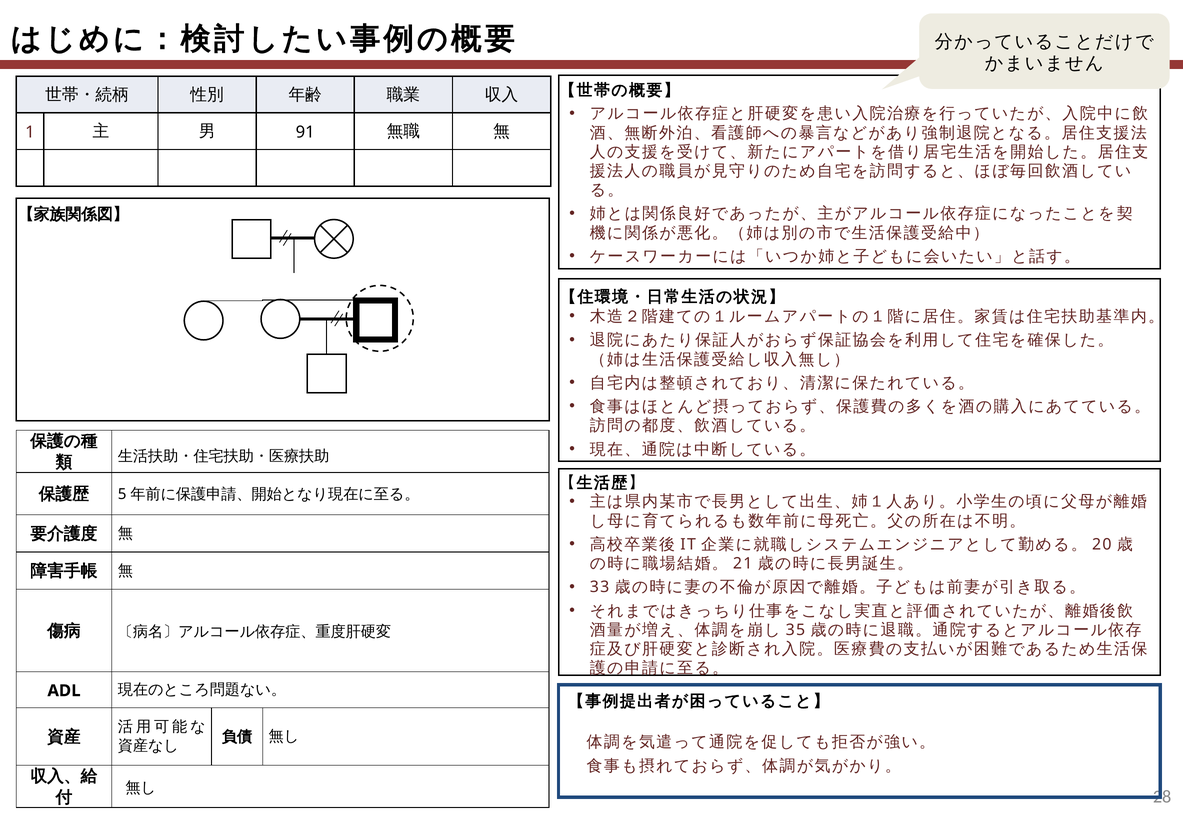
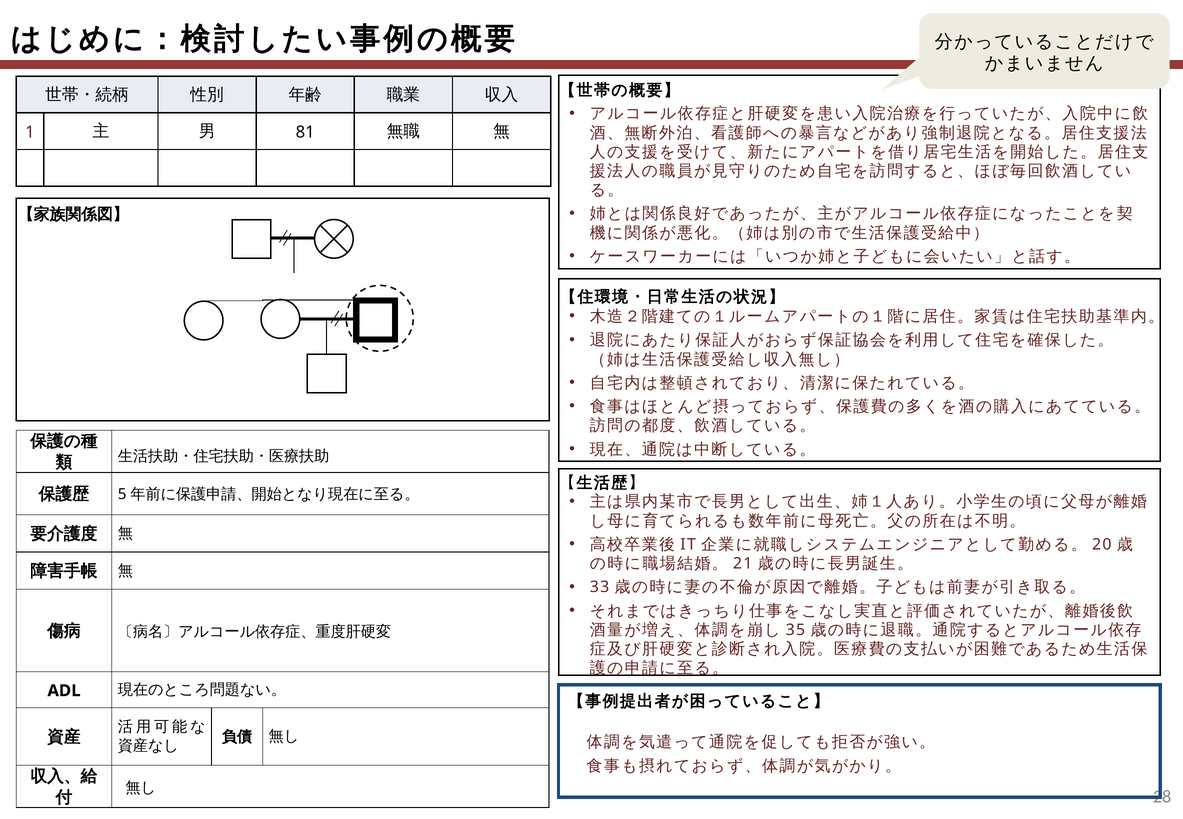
91: 91 -> 81 (305, 132)
